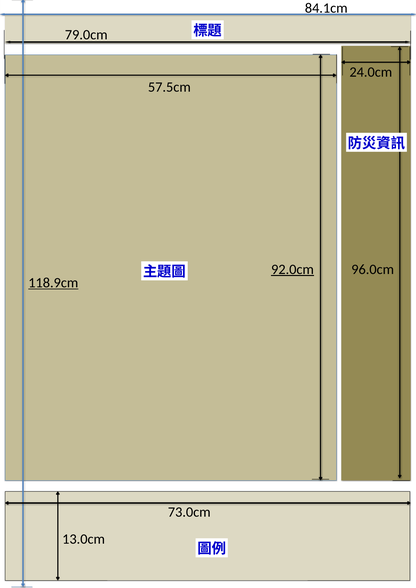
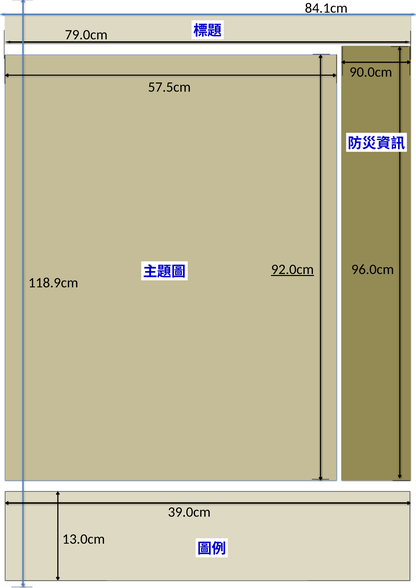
24.0cm: 24.0cm -> 90.0cm (371, 72)
118.9cm underline: present -> none (53, 283)
73.0cm: 73.0cm -> 39.0cm (189, 512)
